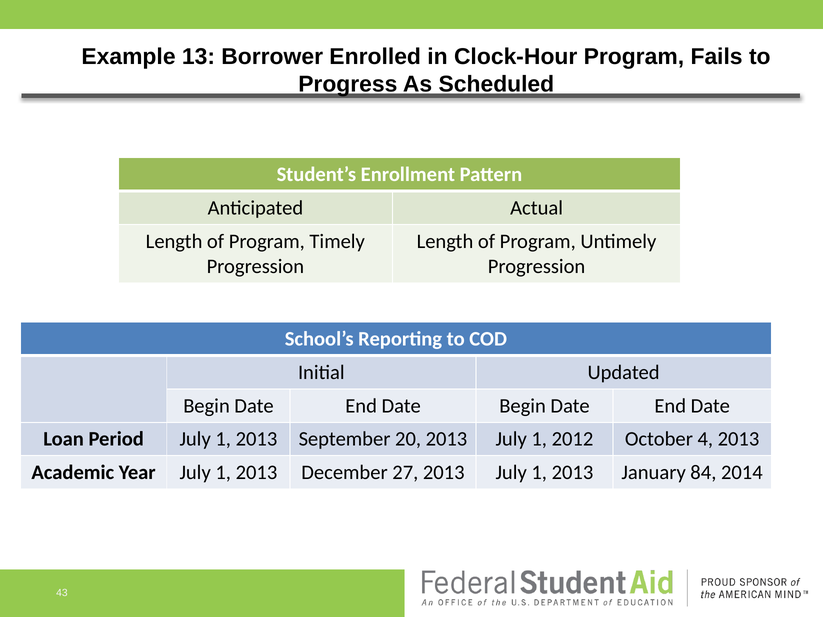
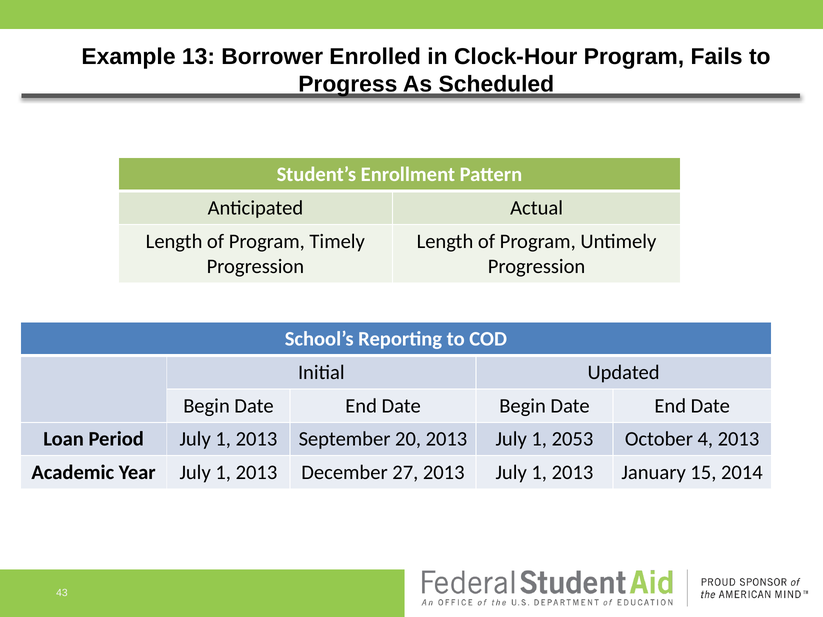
2012: 2012 -> 2053 (572, 439)
84: 84 -> 15 (703, 473)
